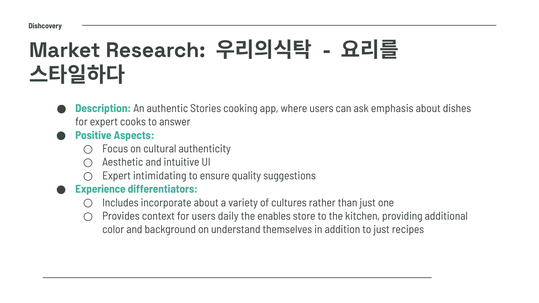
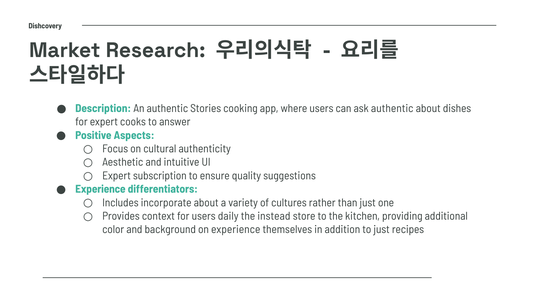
ask emphasis: emphasis -> authentic (392, 108)
intimidating: intimidating -> subscription (160, 176)
enables: enables -> instead (274, 216)
on understand: understand -> experience (236, 230)
